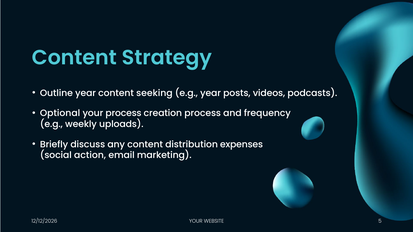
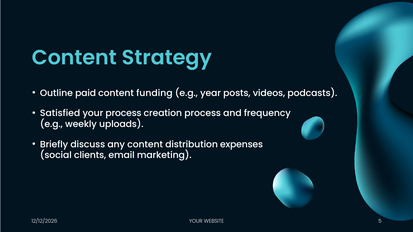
Outline year: year -> paid (86, 93)
seeking: seeking -> funding (154, 93)
Optional: Optional -> Satisfied (60, 113)
action: action -> clients (90, 156)
